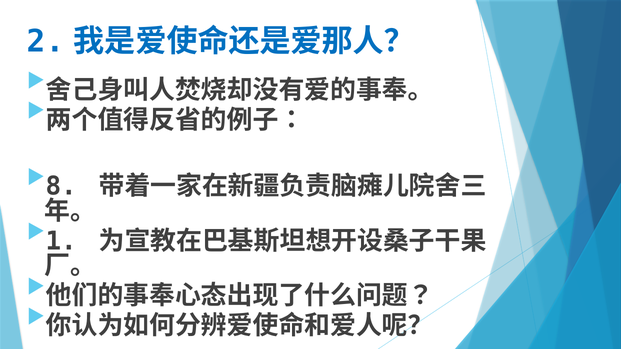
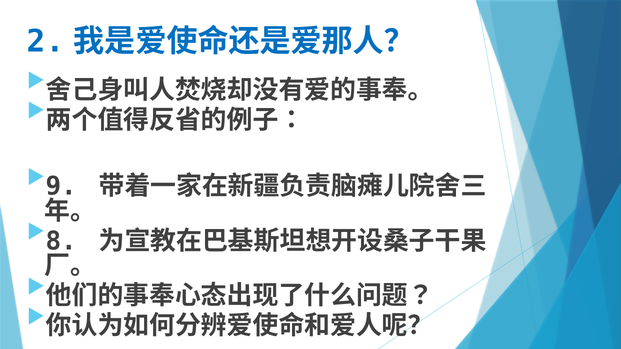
8: 8 -> 9 (61, 186)
1: 1 -> 8 (61, 241)
